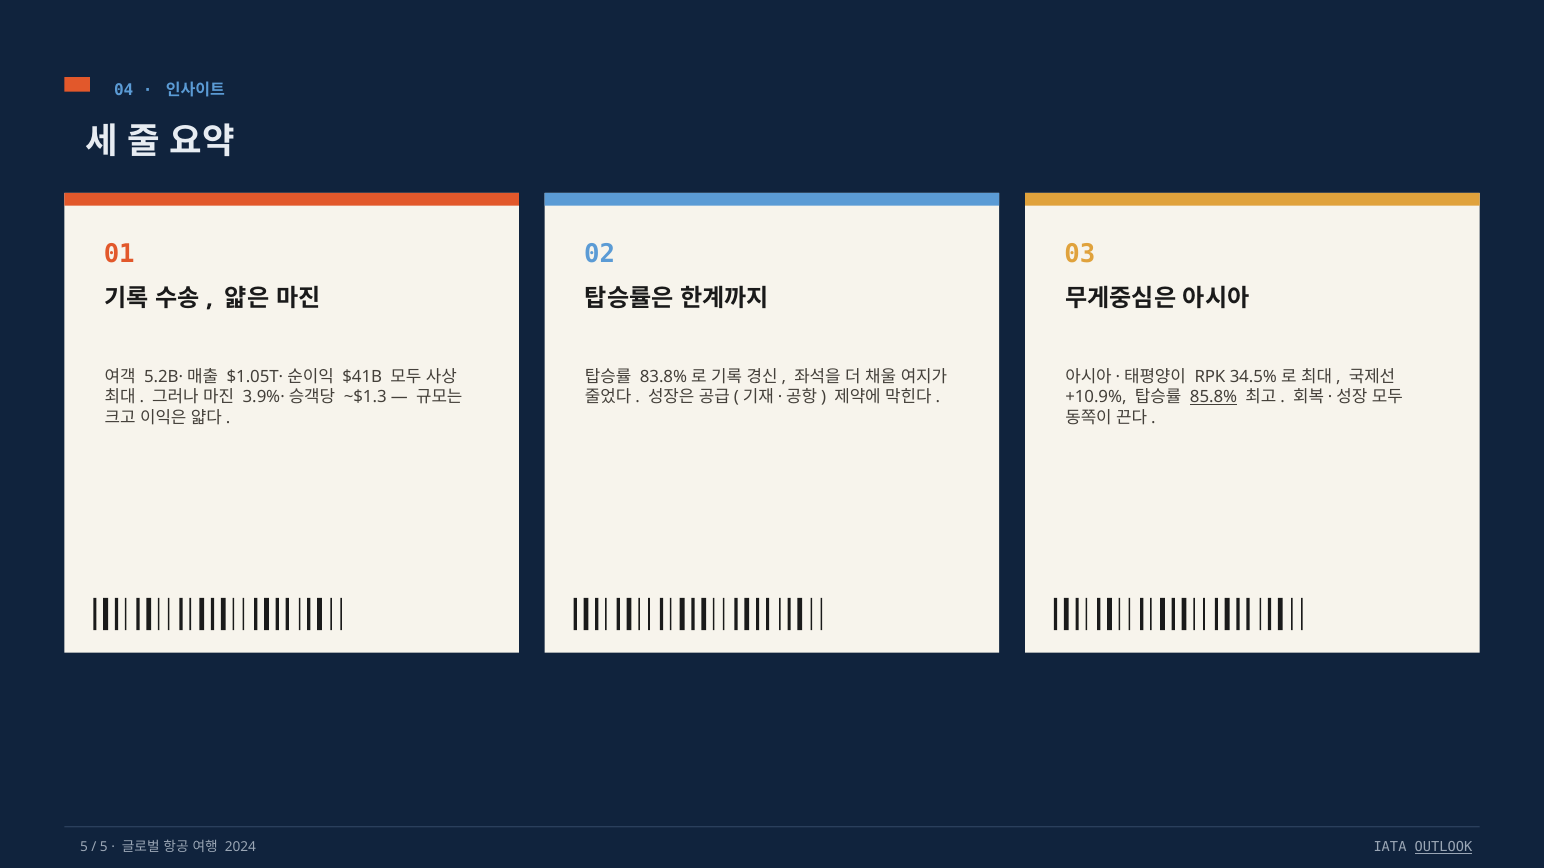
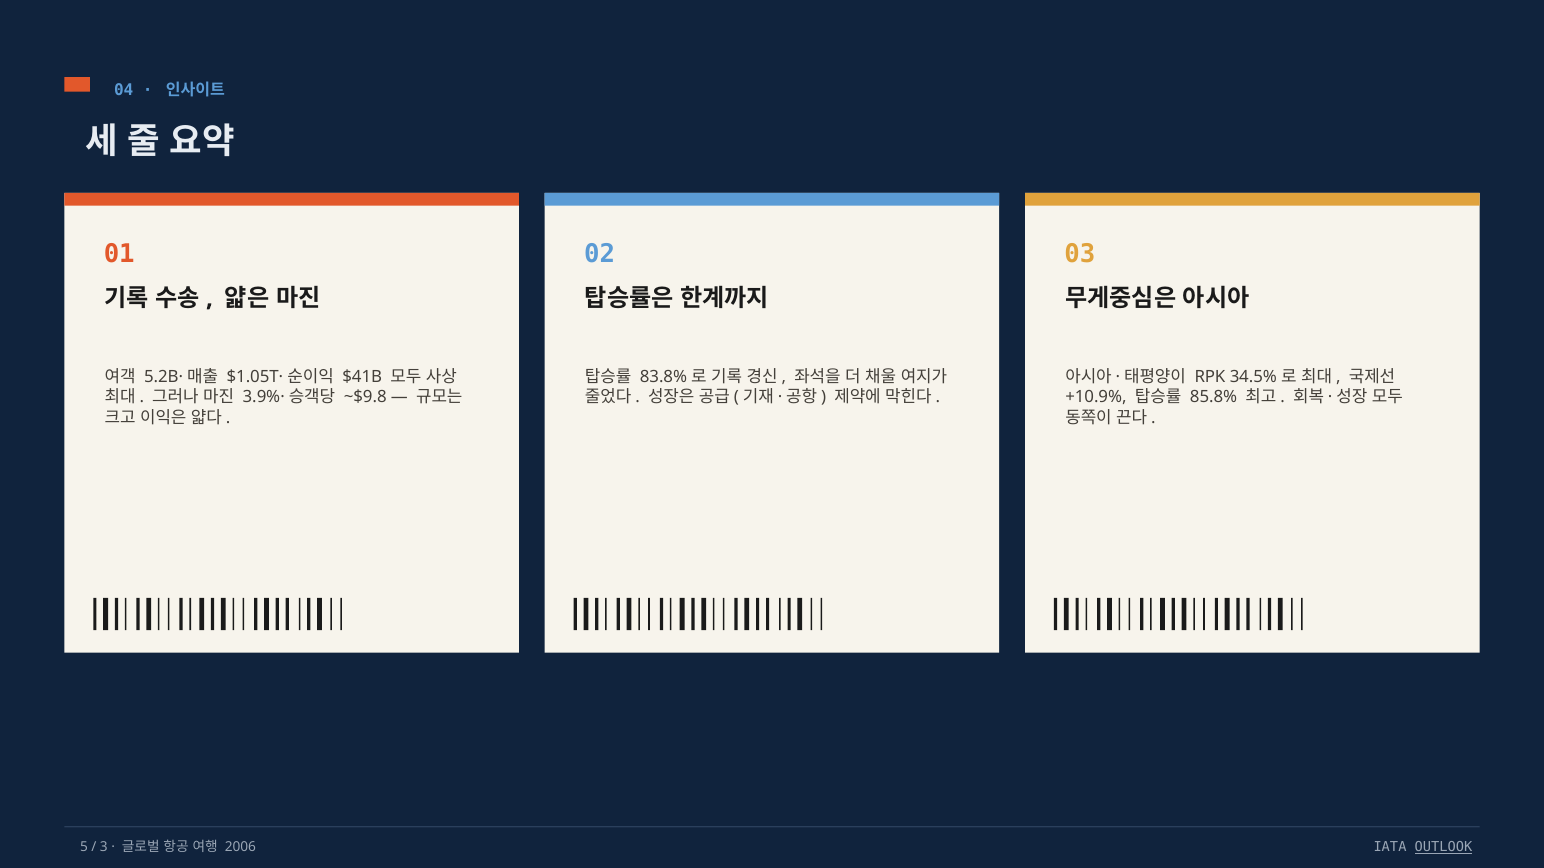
~$1.3: ~$1.3 -> ~$9.8 (365, 397)
85.8% underline: present -> none (1214, 397)
5: 5 -> 3 (104, 848)
2024: 2024 -> 2006 (240, 848)
